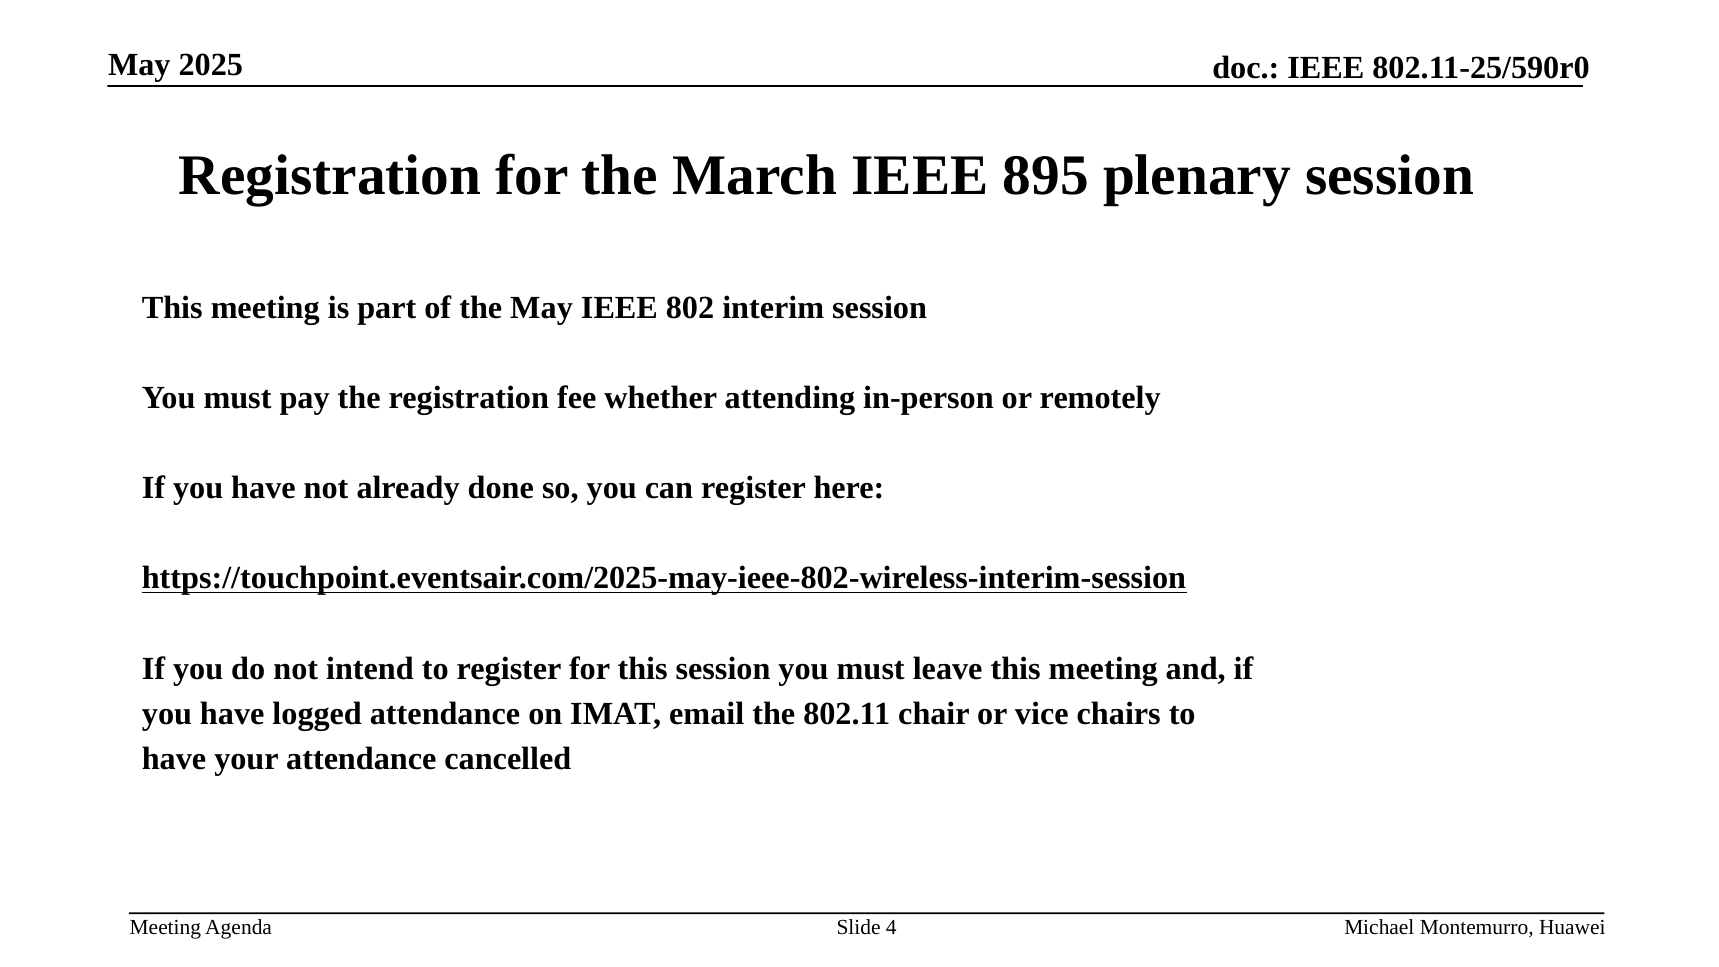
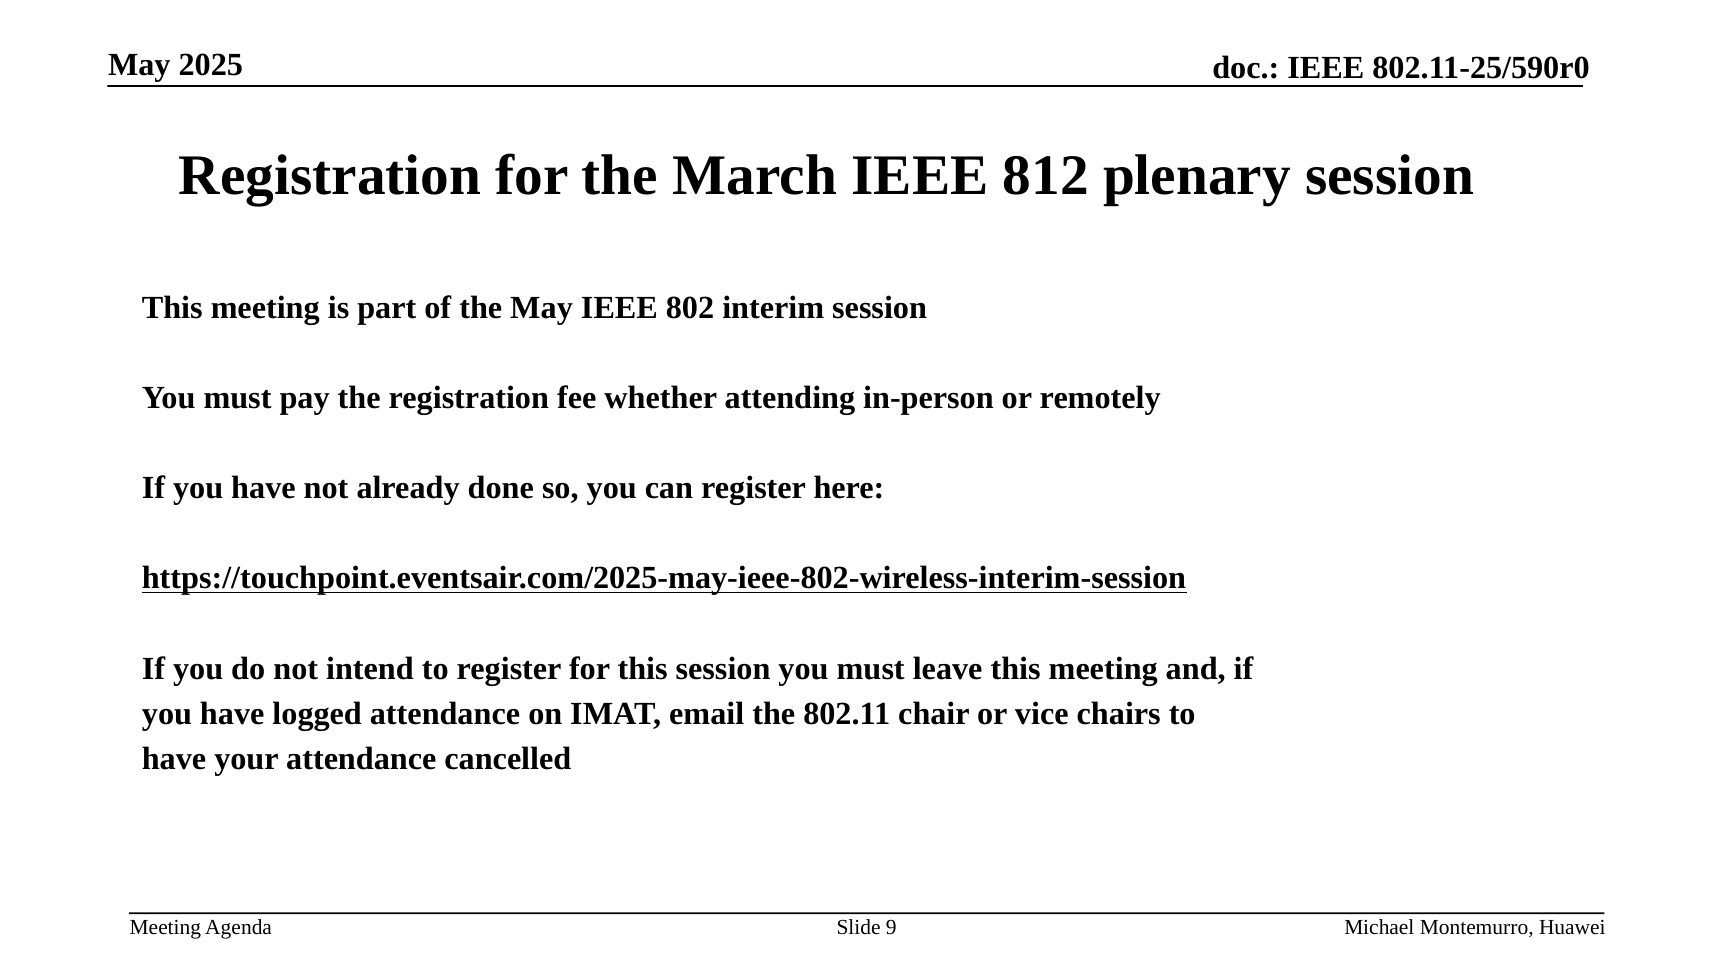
895: 895 -> 812 (1046, 176)
4: 4 -> 9 (891, 927)
